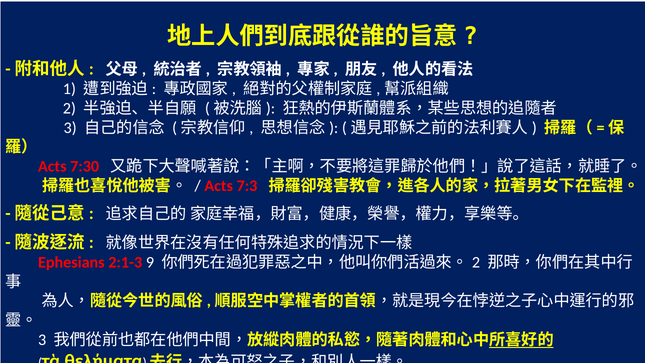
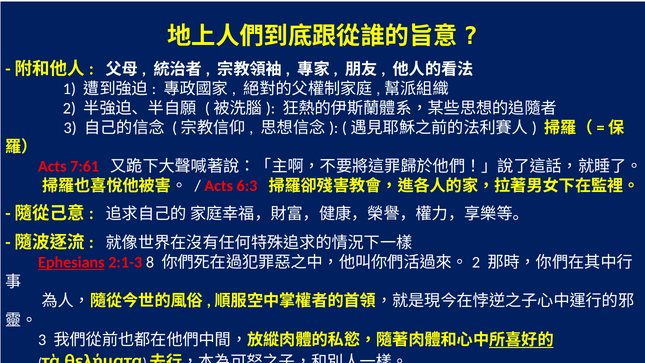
7:30: 7:30 -> 7:61 (85, 166)
7:3: 7:3 -> 6:3 (247, 186)
Ephesians underline: none -> present (71, 262)
9: 9 -> 8 (150, 262)
